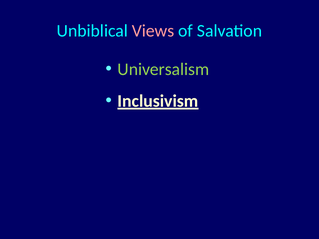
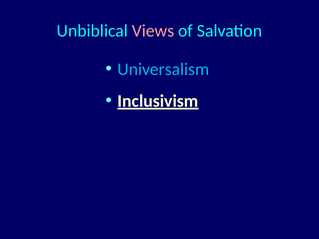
Universalism colour: light green -> light blue (163, 69)
